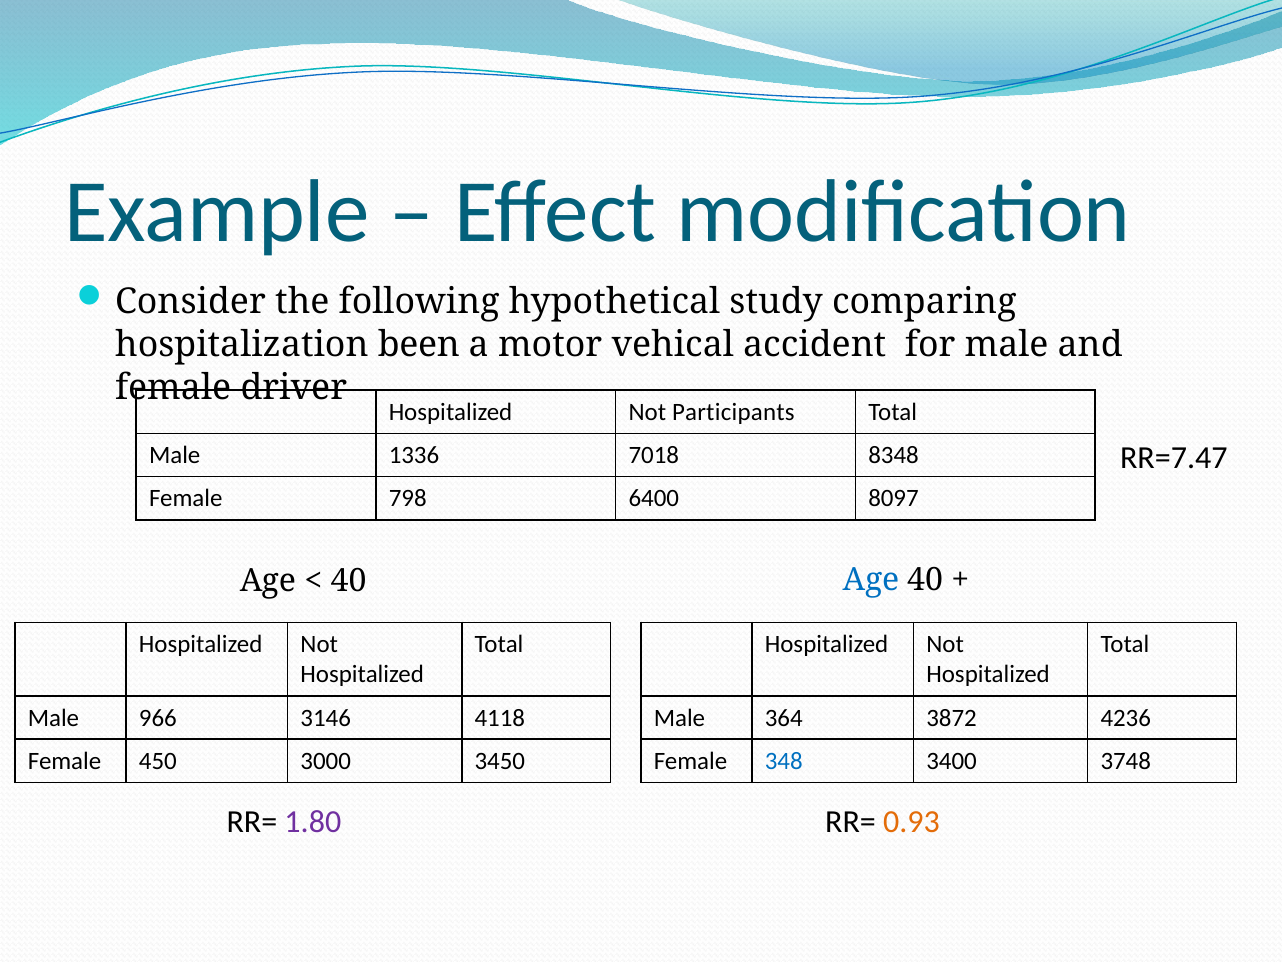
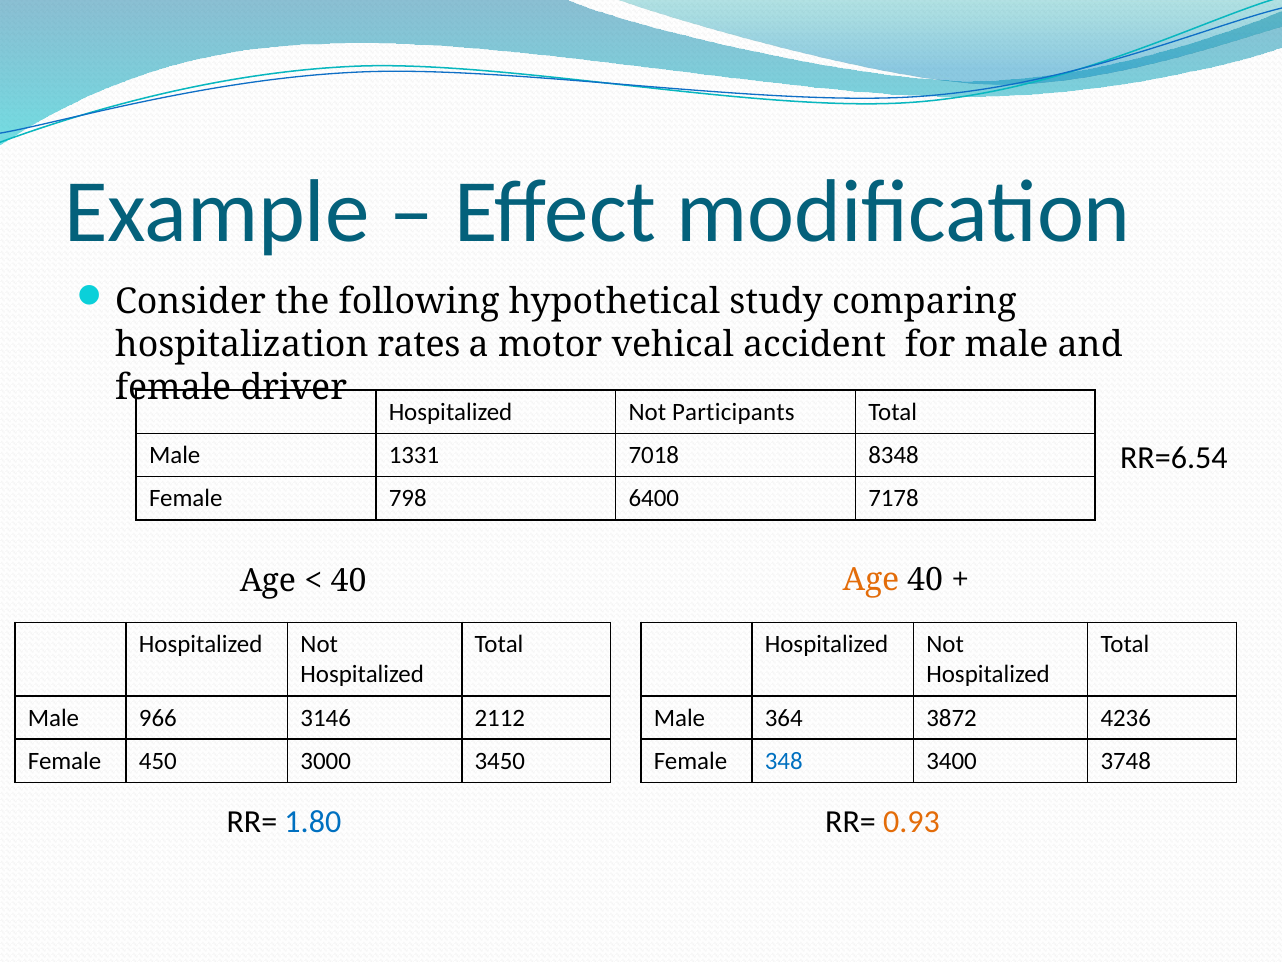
been: been -> rates (419, 344)
1336: 1336 -> 1331 (414, 455)
RR=7.47: RR=7.47 -> RR=6.54 (1174, 458)
8097: 8097 -> 7178 (893, 498)
Age colour: blue -> orange (871, 579)
4118: 4118 -> 2112 (500, 718)
1.80 colour: purple -> blue (313, 821)
